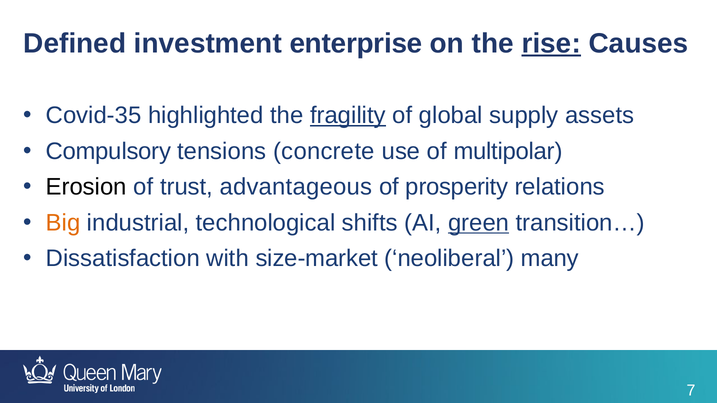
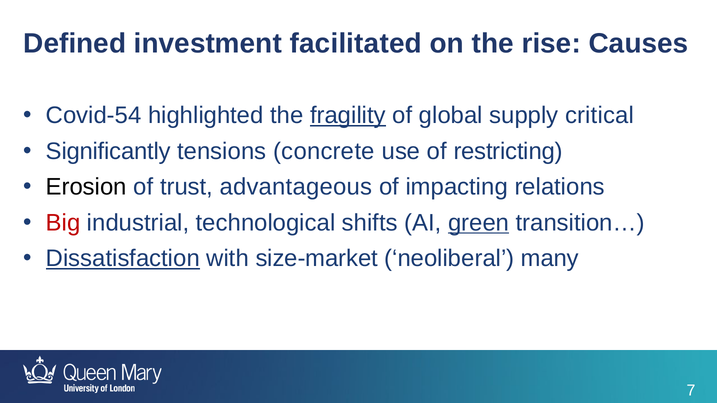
enterprise: enterprise -> facilitated (356, 43)
rise underline: present -> none (551, 43)
Covid-35: Covid-35 -> Covid-54 (94, 116)
assets: assets -> critical (600, 116)
Compulsory: Compulsory -> Significantly (108, 151)
multipolar: multipolar -> restricting (508, 151)
prosperity: prosperity -> impacting (457, 187)
Big colour: orange -> red (63, 223)
Dissatisfaction underline: none -> present (123, 259)
